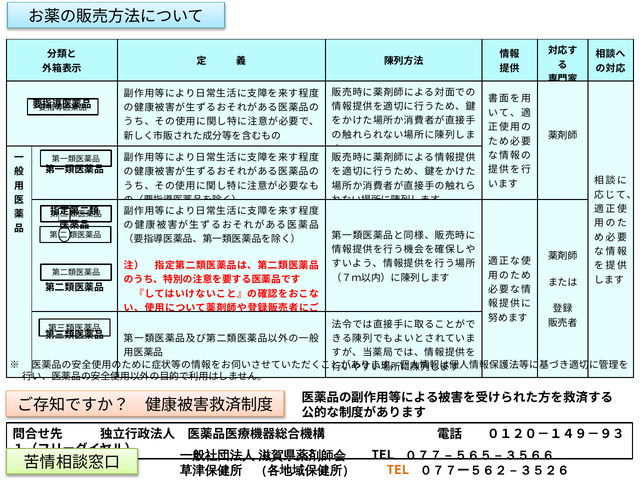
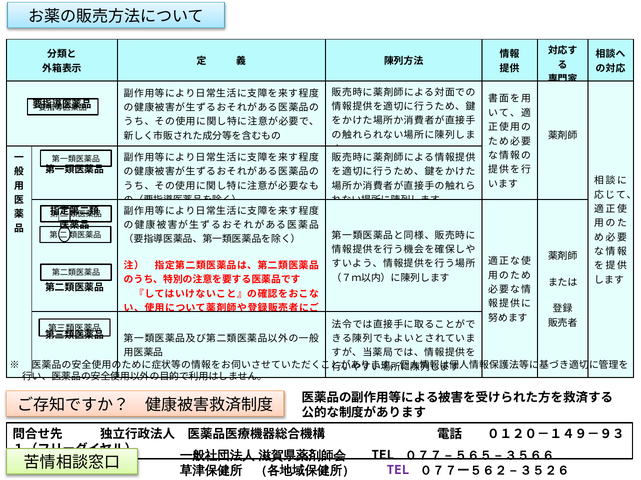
TEL colour: orange -> purple (398, 471)
